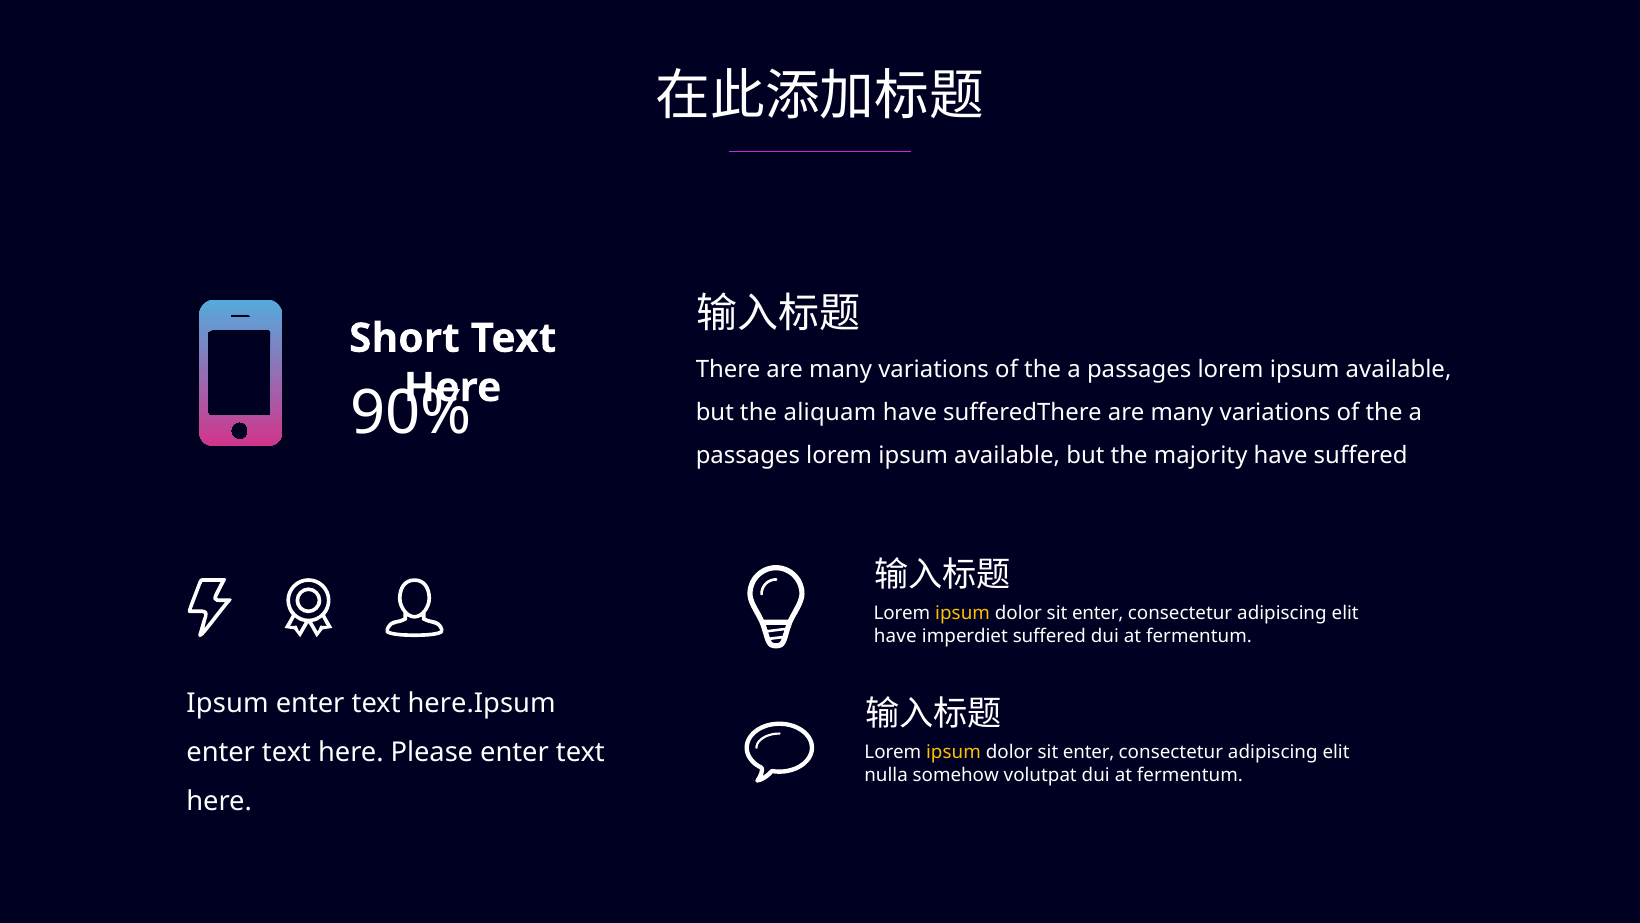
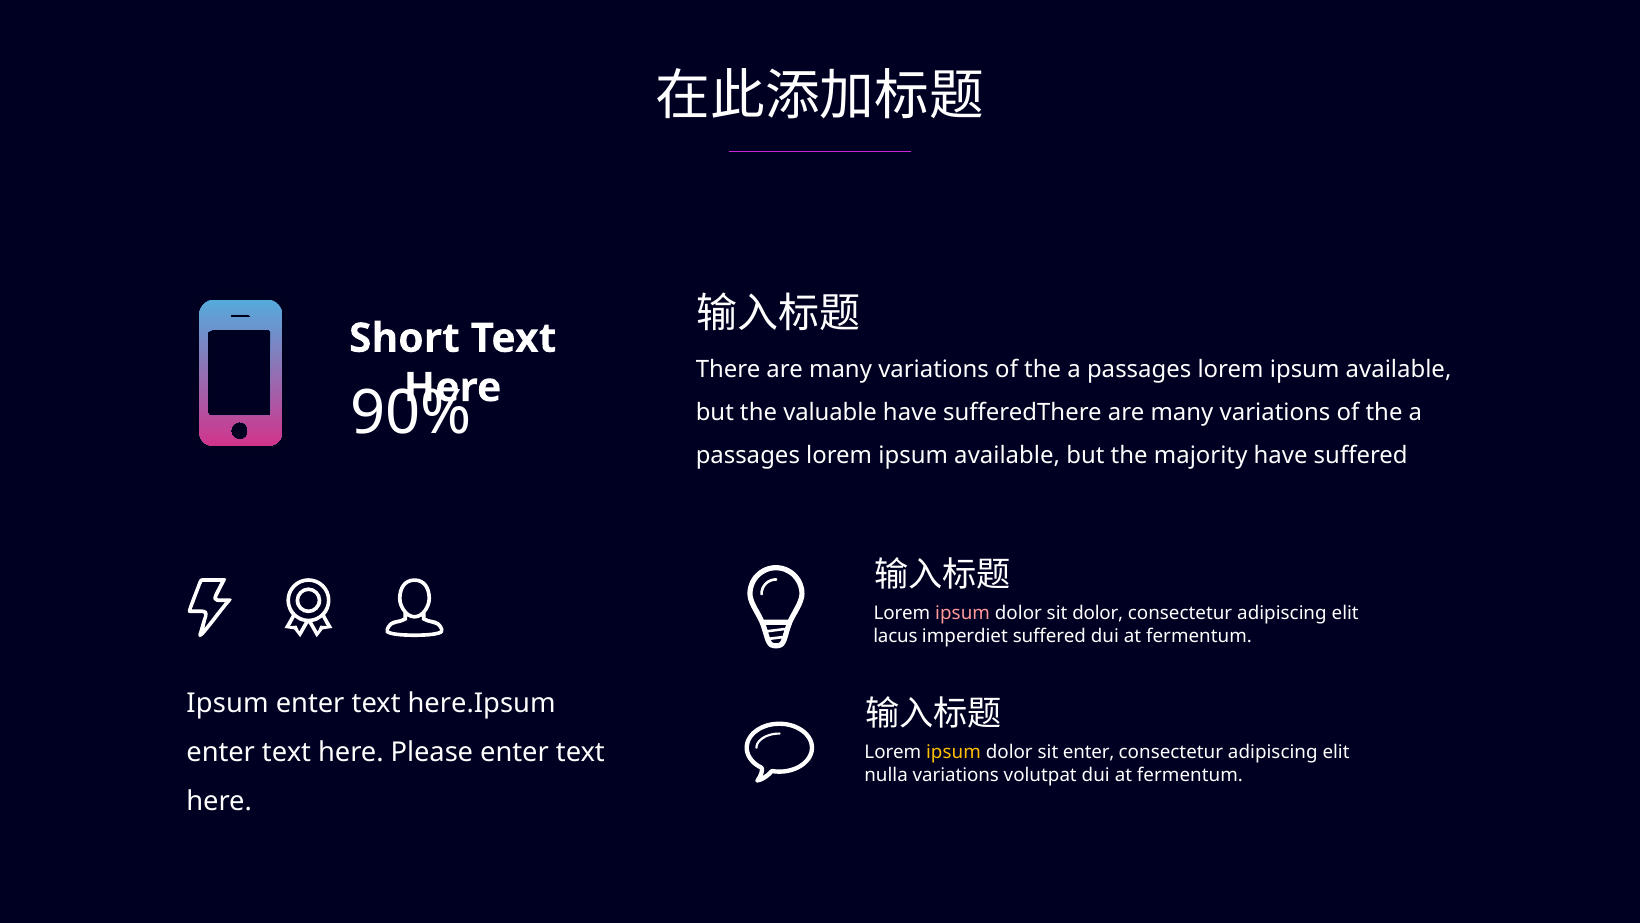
aliquam: aliquam -> valuable (830, 413)
ipsum colour: yellow -> pink (963, 613)
enter: enter -> dolor (1098, 613)
have: have -> lacus (895, 636)
nulla somehow: somehow -> variations (956, 775)
